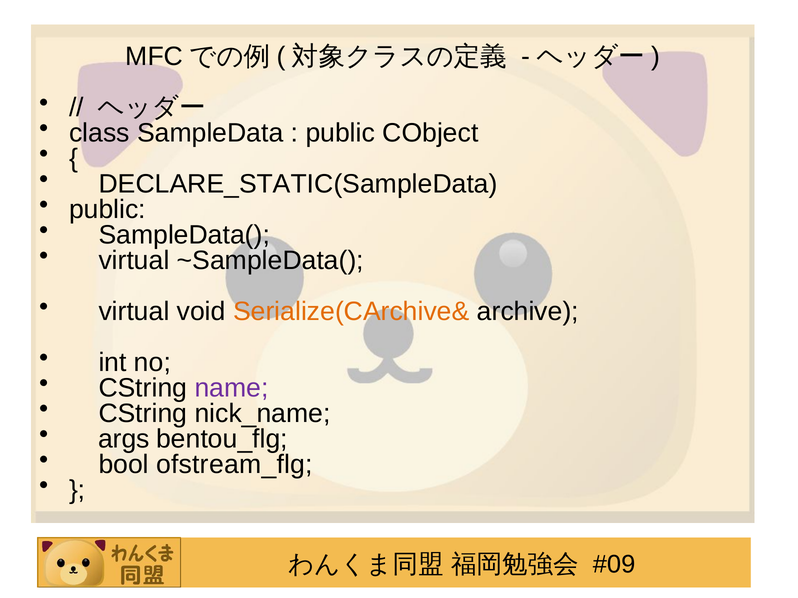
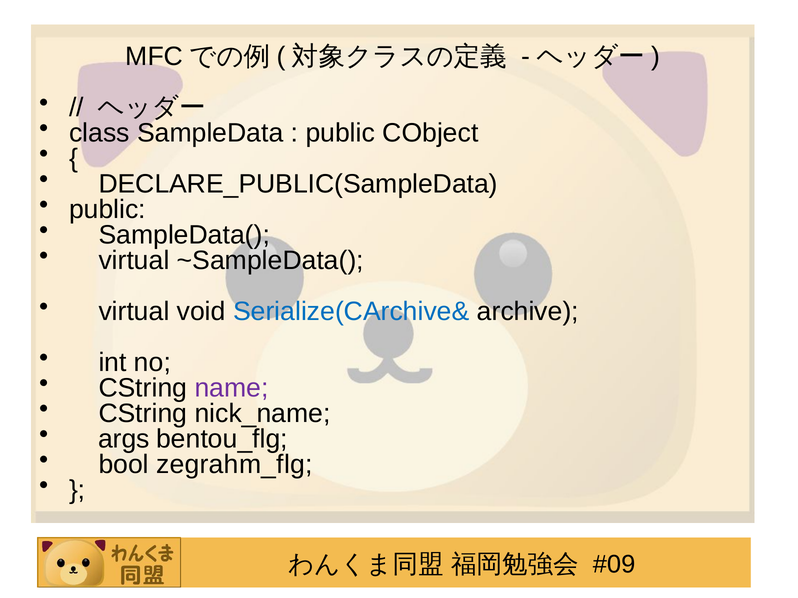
DECLARE_STATIC(SampleData: DECLARE_STATIC(SampleData -> DECLARE_PUBLIC(SampleData (298, 184)
Serialize(CArchive& colour: orange -> blue (351, 312)
ofstream_flg: ofstream_flg -> zegrahm_flg (234, 465)
